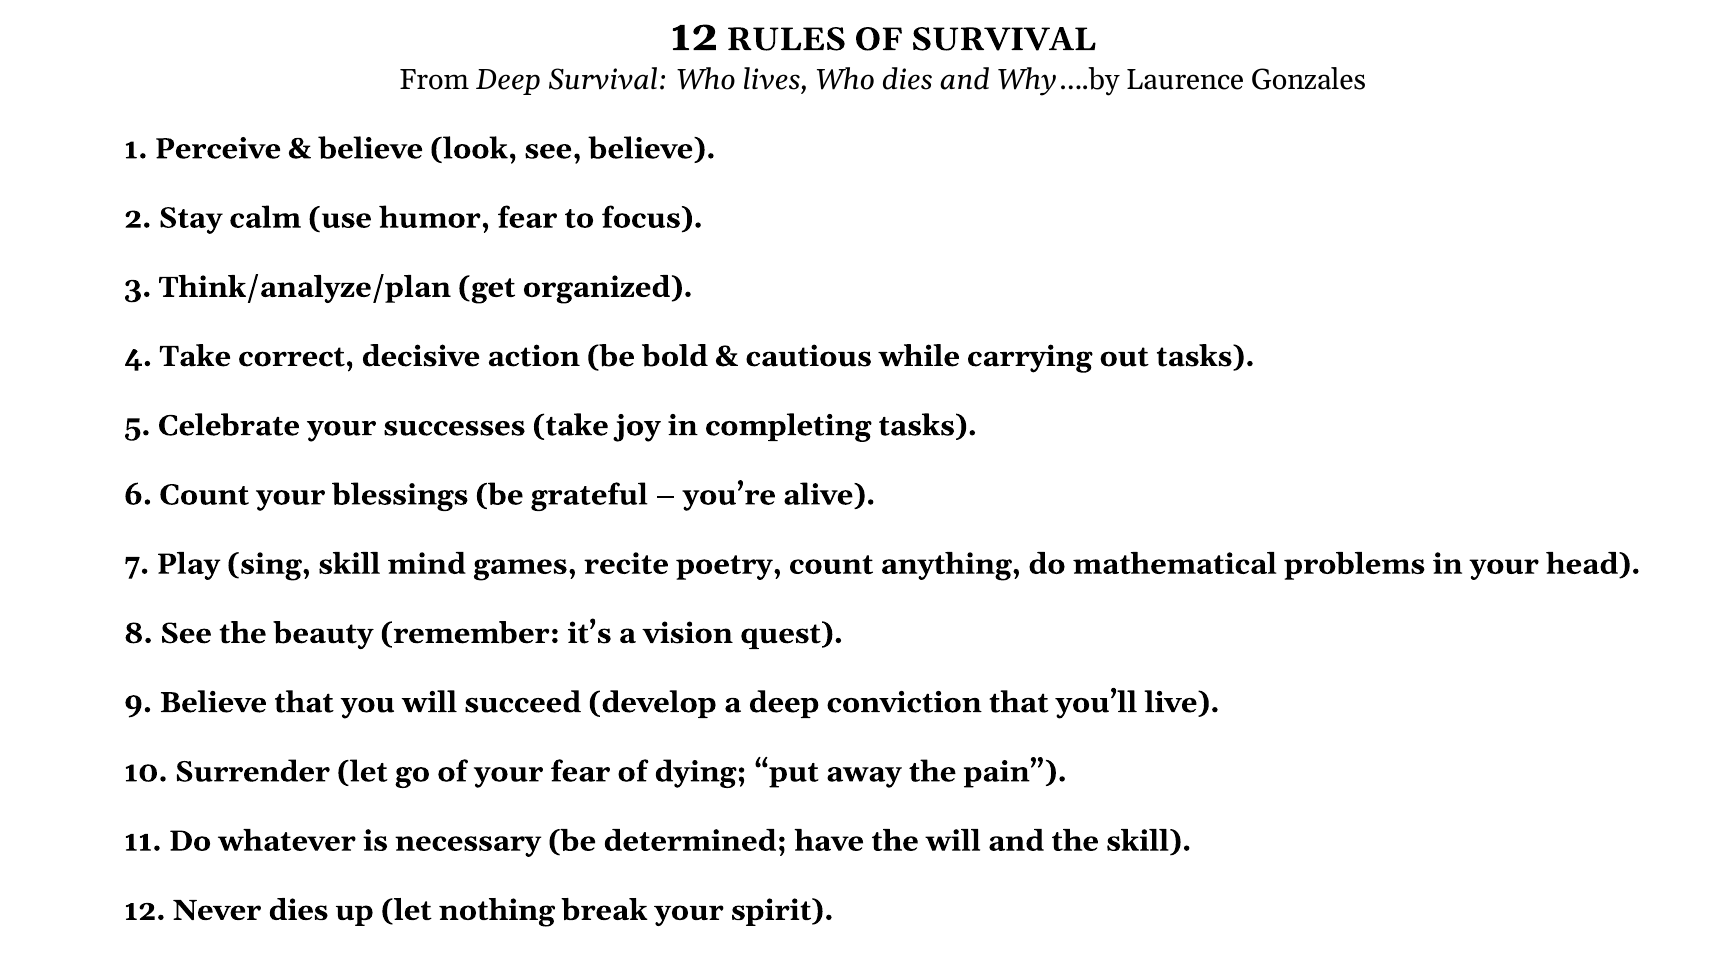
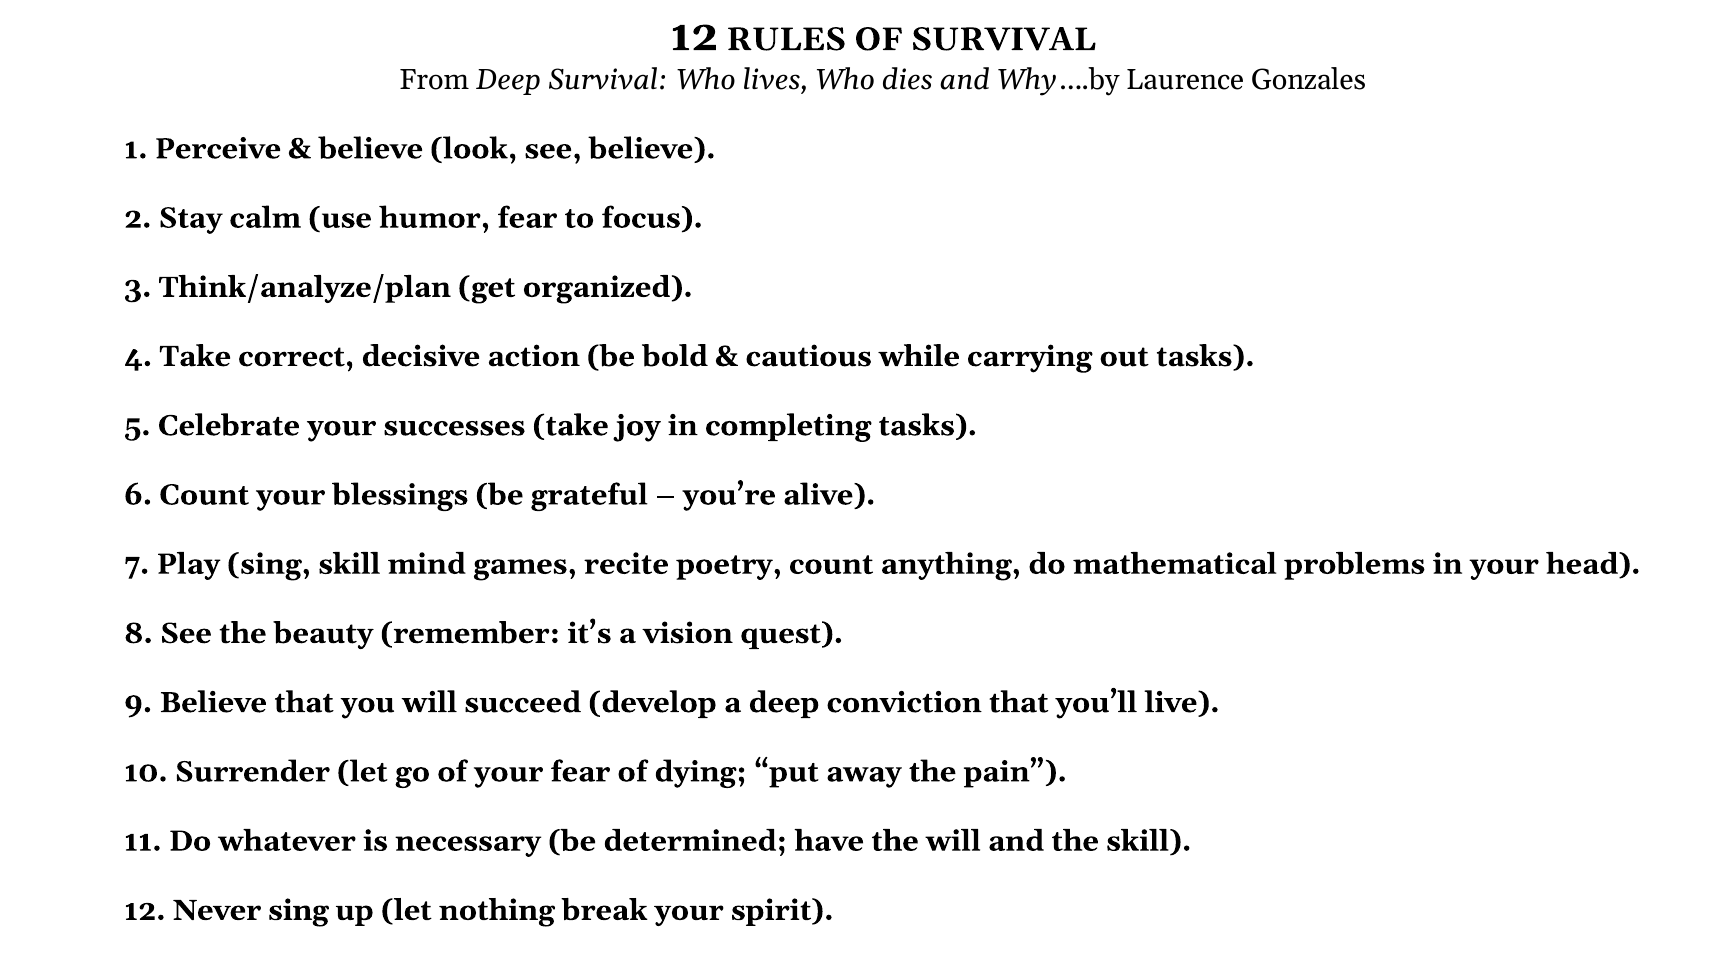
Never dies: dies -> sing (298, 910)
